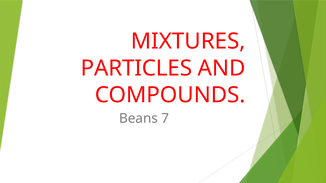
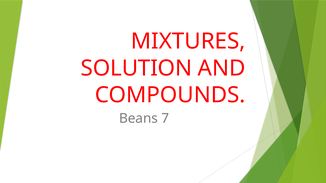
PARTICLES: PARTICLES -> SOLUTION (136, 68)
